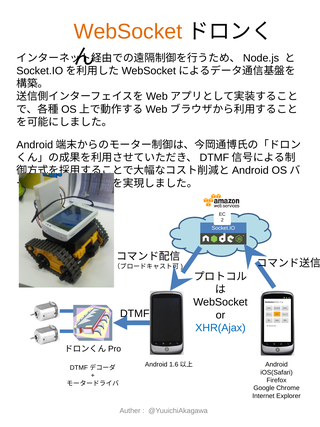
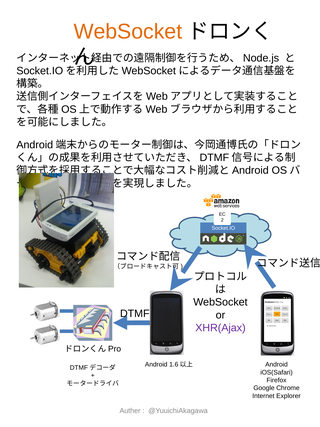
XHR(Ajax colour: blue -> purple (220, 328)
